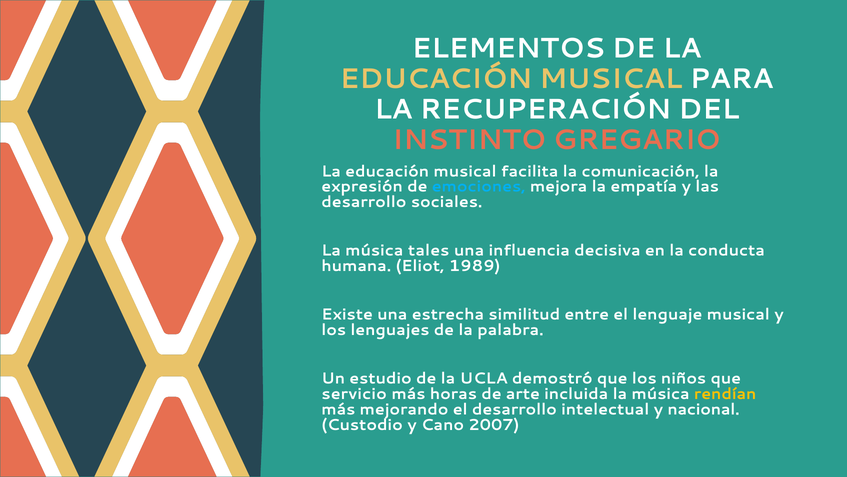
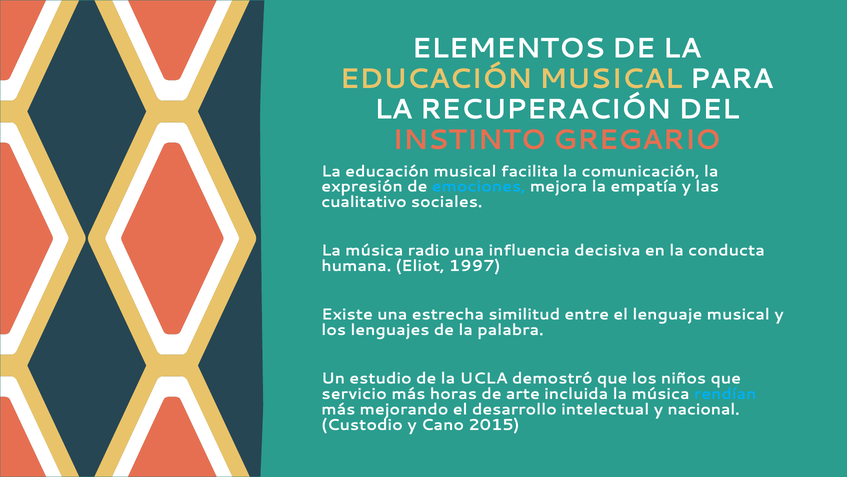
desarrollo: desarrollo -> cualitativo (364, 202)
tales: tales -> radio (429, 250)
1989: 1989 -> 1997 (475, 266)
rendían colour: yellow -> light blue (725, 393)
2007: 2007 -> 2015 (494, 424)
